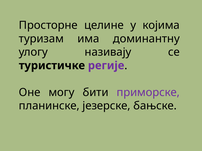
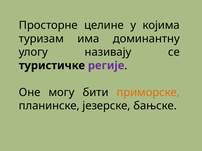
приморске colour: purple -> orange (148, 93)
